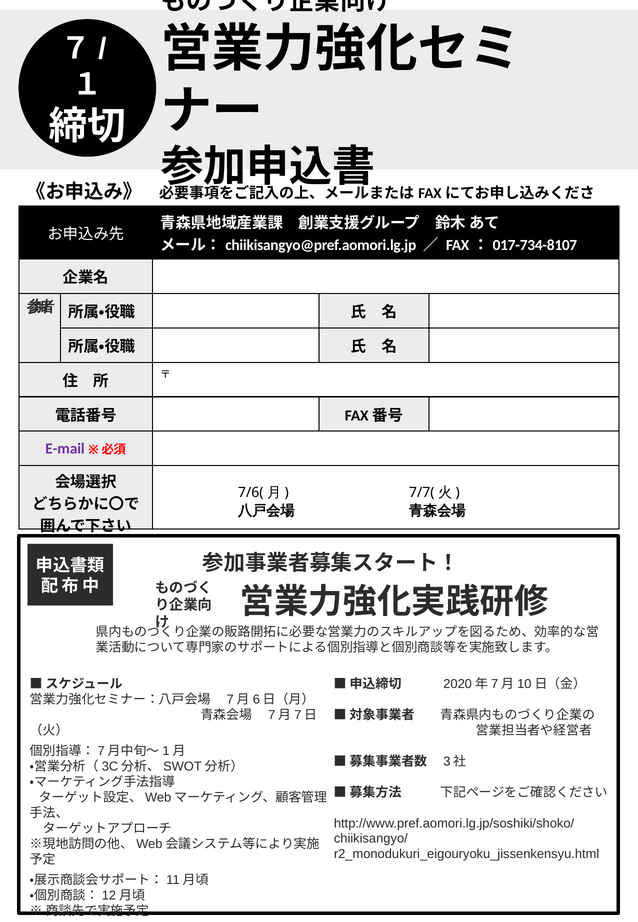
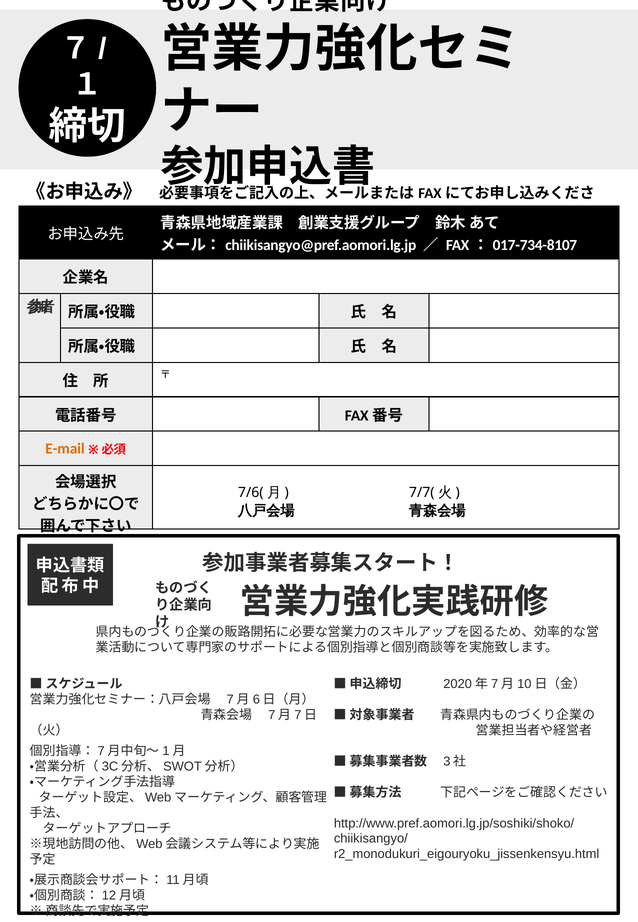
E-mail colour: purple -> orange (65, 448)
